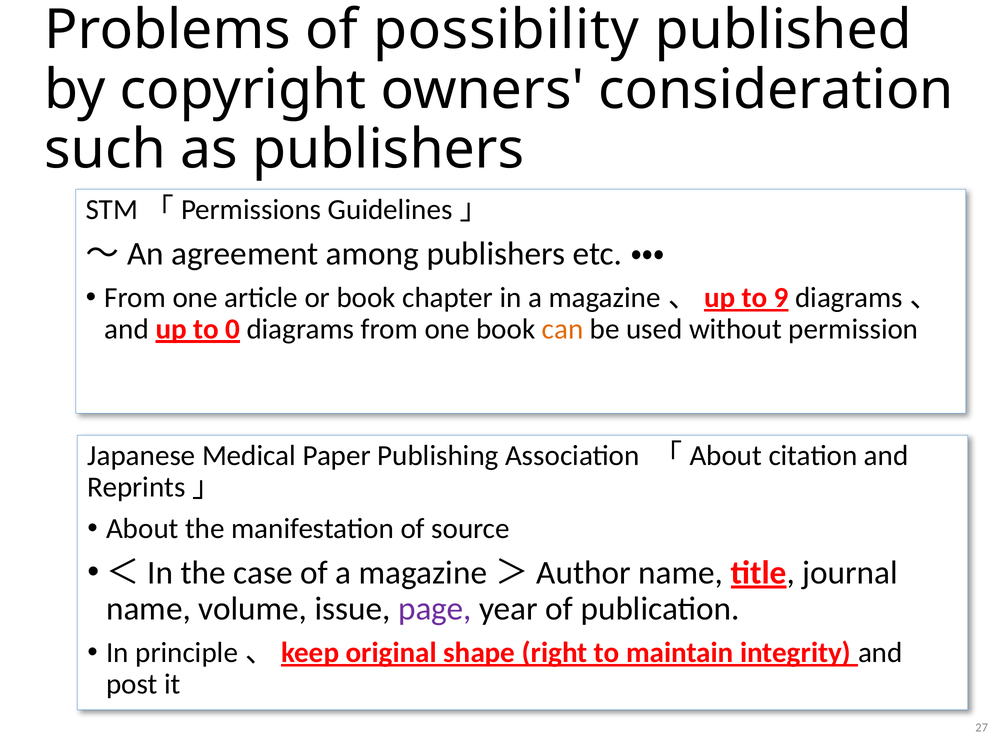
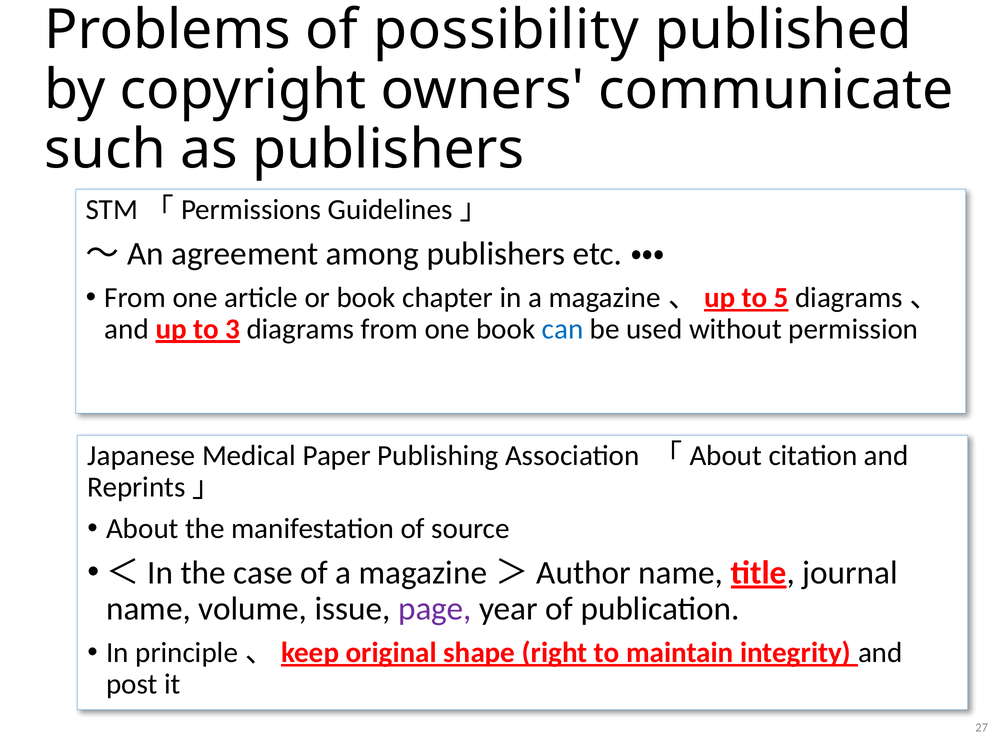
consideration: consideration -> communicate (776, 90)
9: 9 -> 5 (781, 298)
0: 0 -> 3 (233, 329)
can colour: orange -> blue (563, 329)
